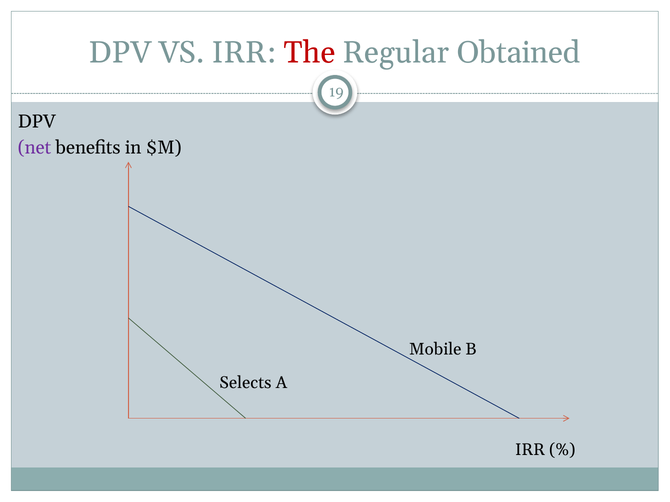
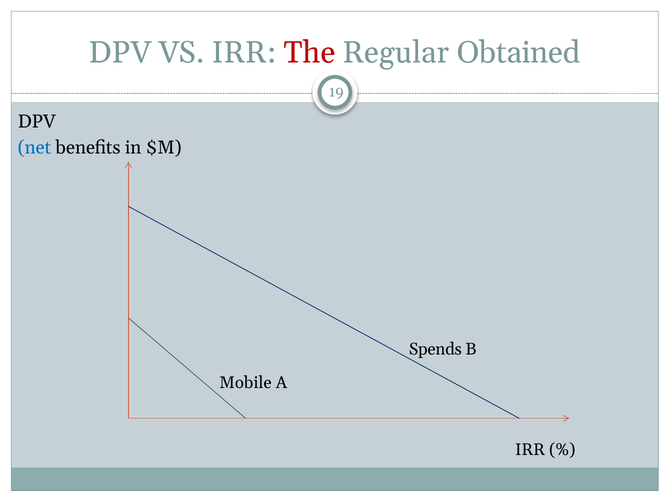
net colour: purple -> blue (34, 148)
Mobile: Mobile -> Spends (435, 349)
Selects: Selects -> Mobile (245, 383)
